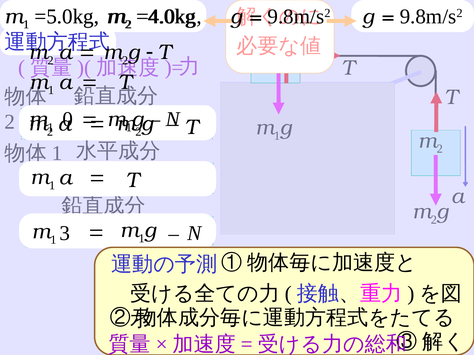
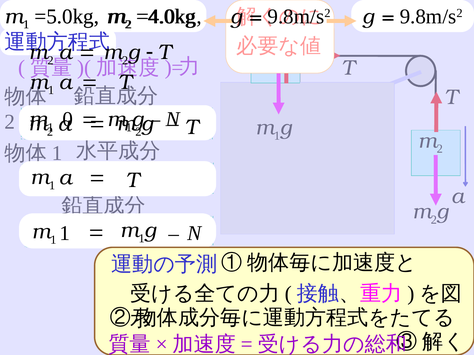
3: 3 -> 1 (65, 234)
